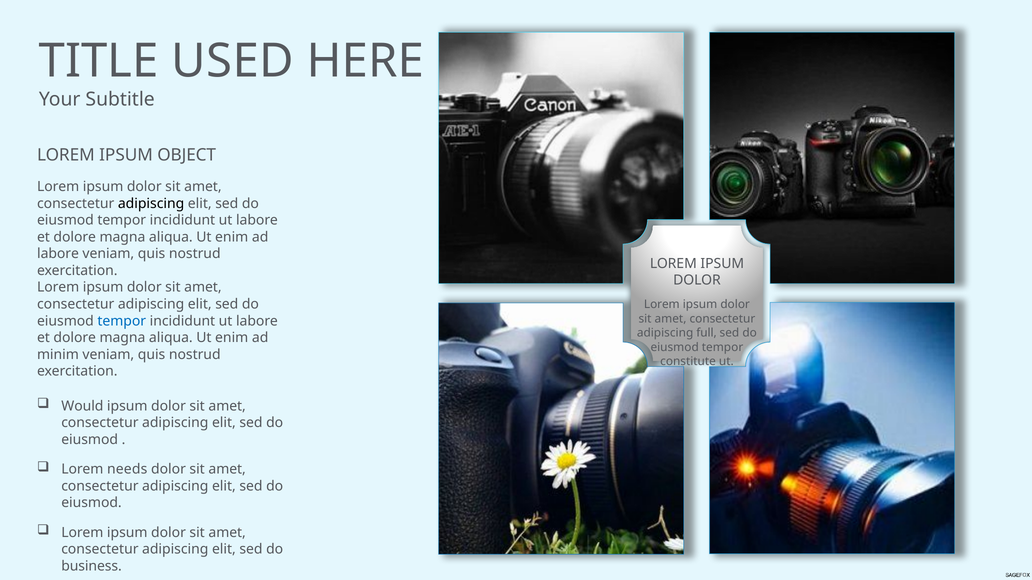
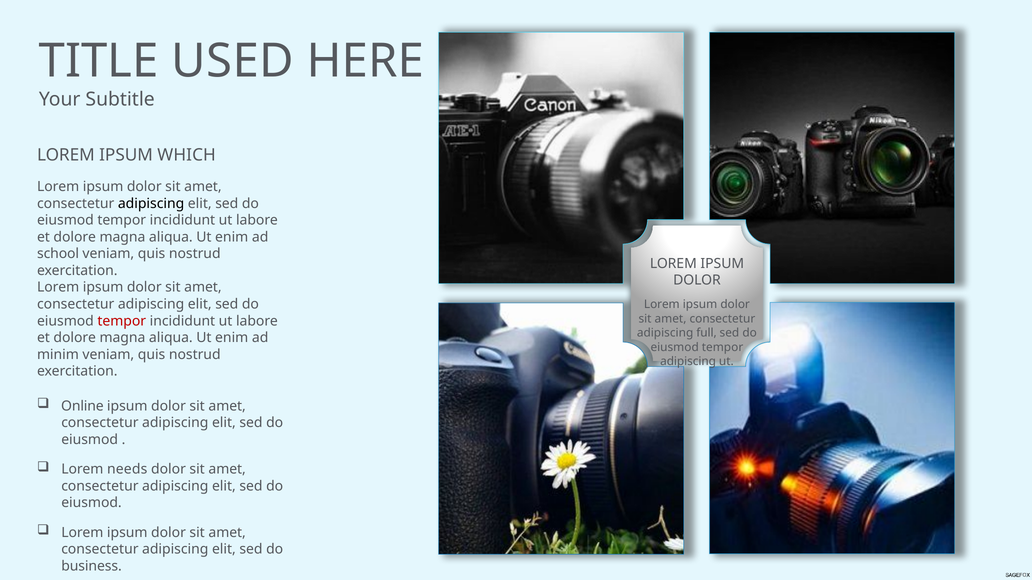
OBJECT: OBJECT -> WHICH (187, 155)
labore: labore -> school (58, 254)
tempor colour: blue -> red (122, 321)
constitute: constitute -> adipiscing (688, 362)
Would: Would -> Online (82, 406)
